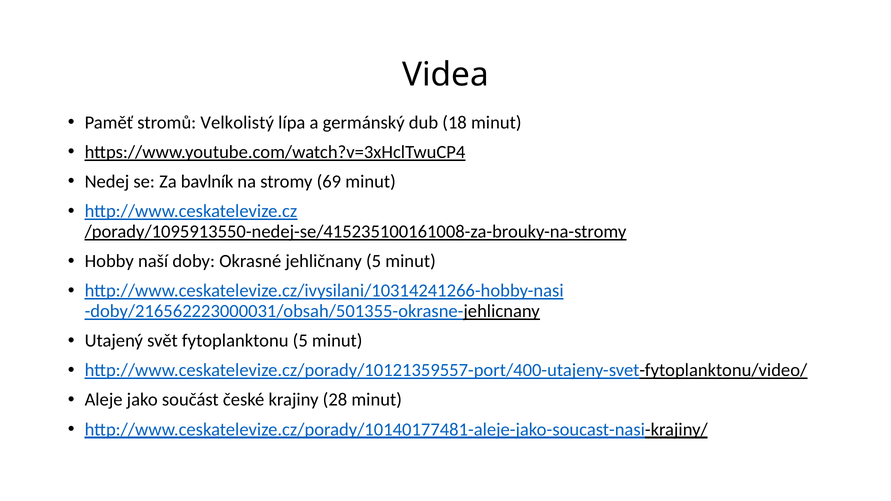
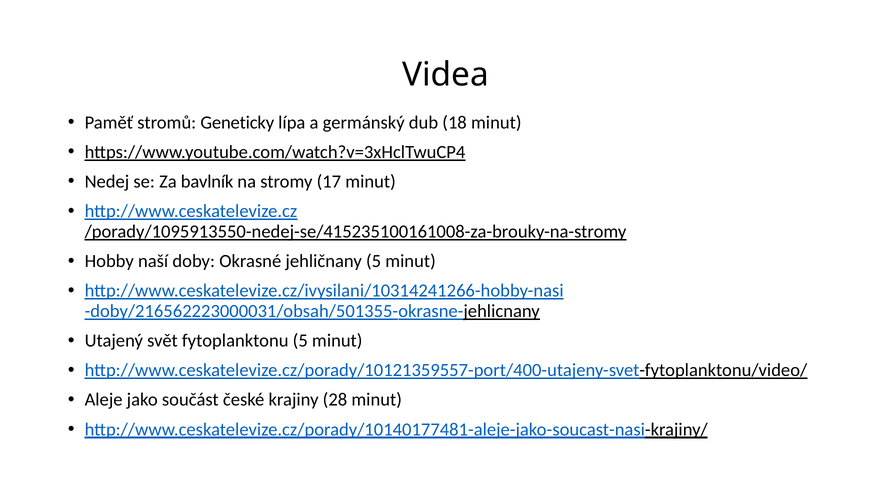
Velkolistý: Velkolistý -> Geneticky (237, 123)
69: 69 -> 17 (329, 182)
